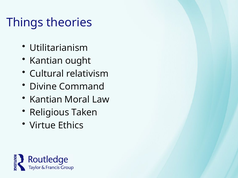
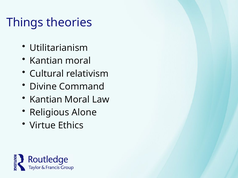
ought: ought -> moral (78, 61)
Taken: Taken -> Alone (84, 113)
